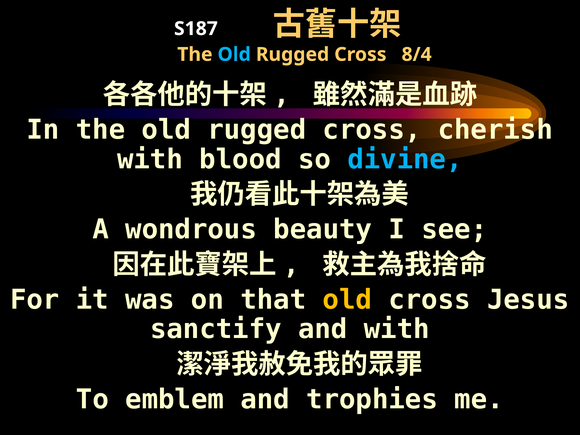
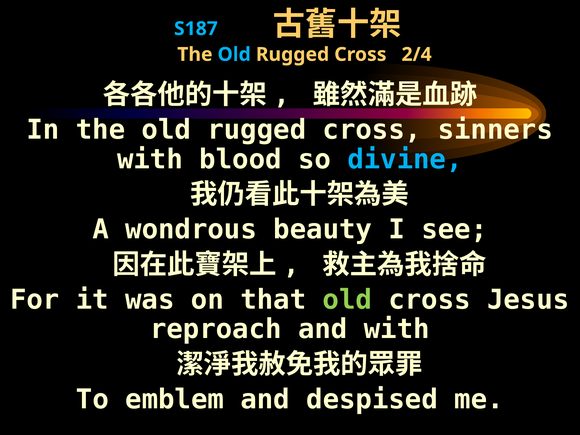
S187 colour: white -> light blue (196, 29)
8/4: 8/4 -> 2/4 (417, 54)
cherish: cherish -> sinners (495, 130)
old colour: yellow -> light green (347, 300)
sanctify: sanctify -> reproach (216, 329)
trophies: trophies -> despised (372, 399)
